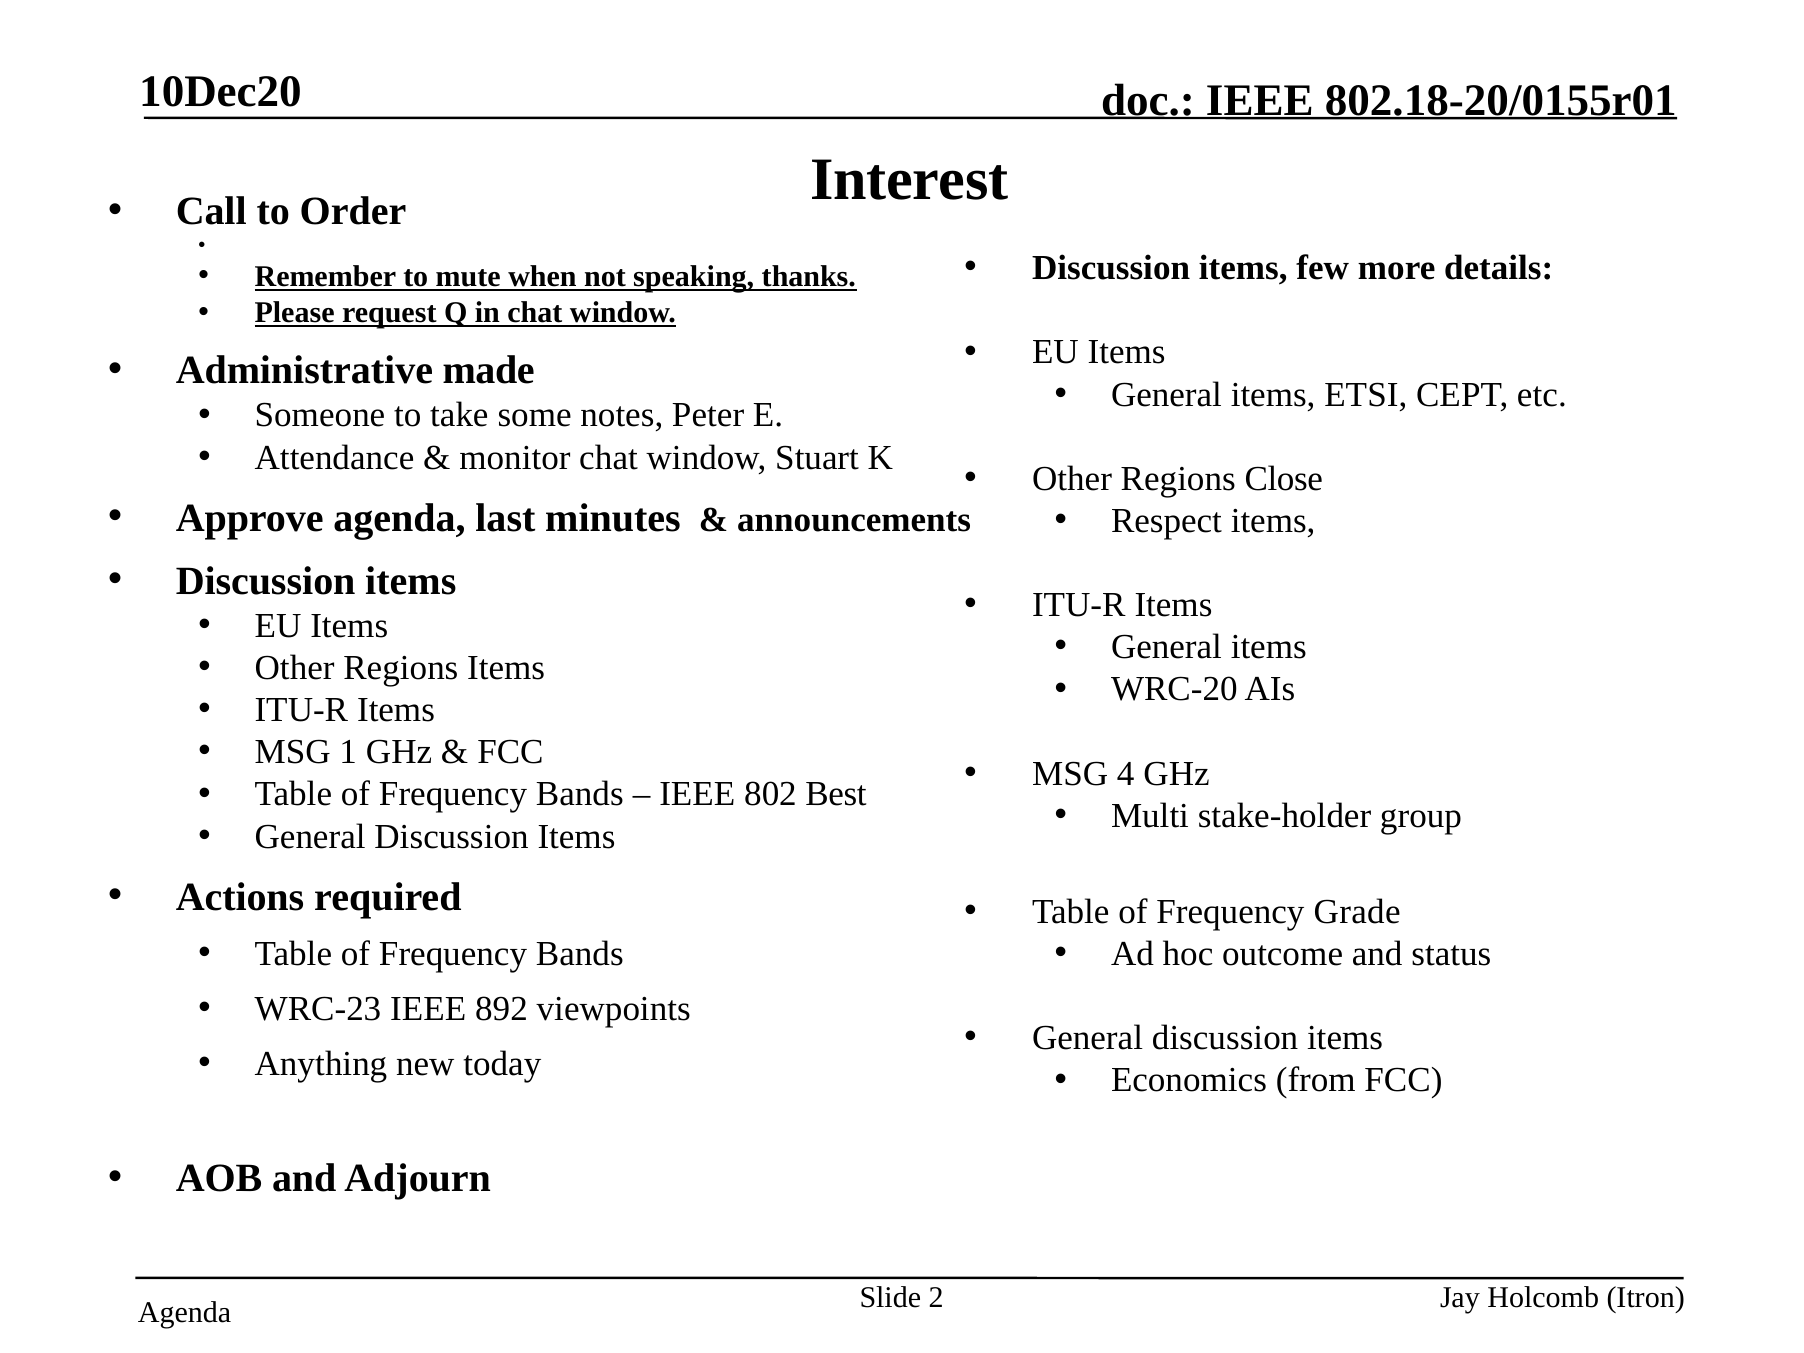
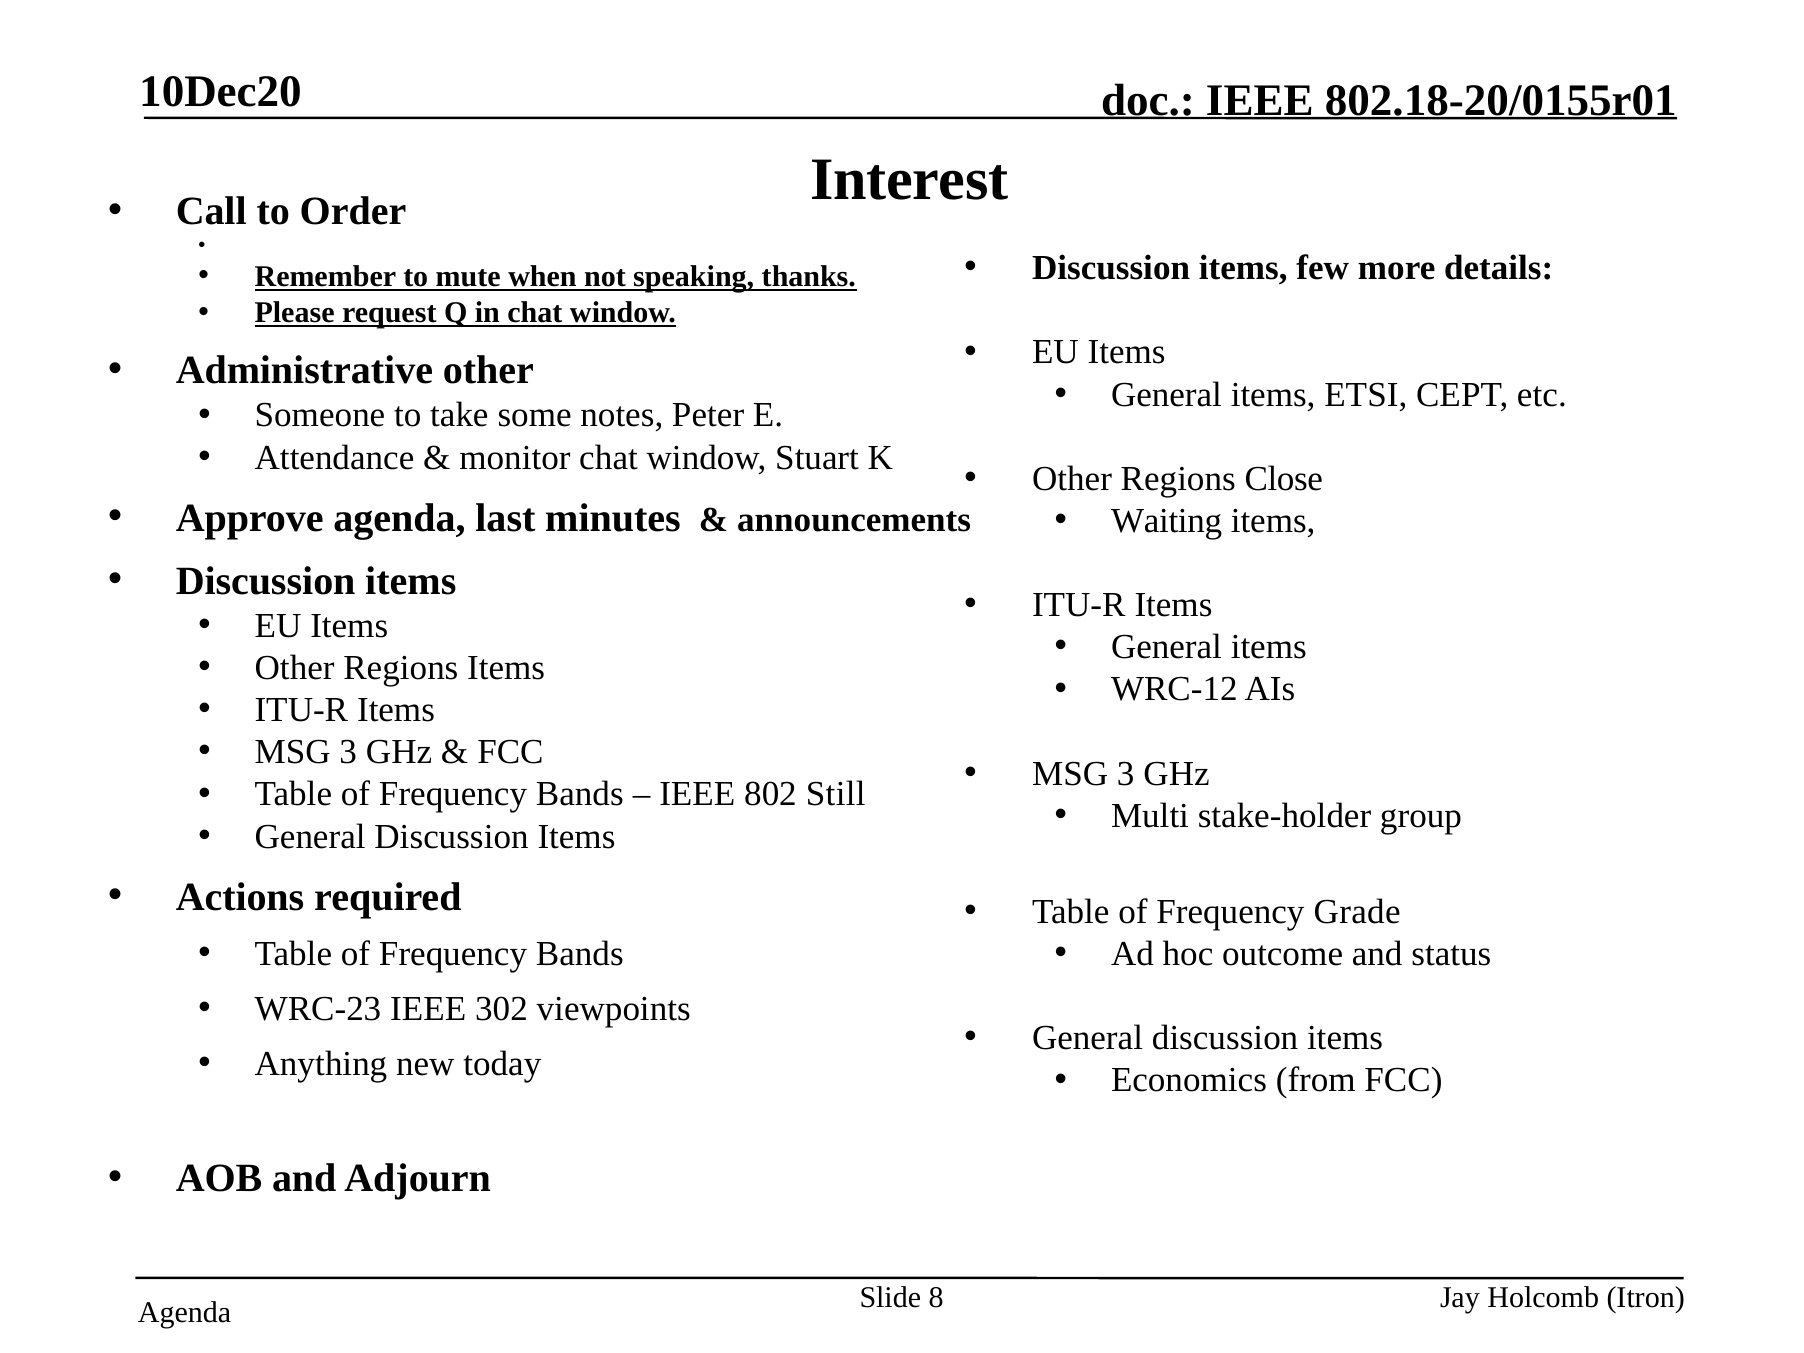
Administrative made: made -> other (488, 371)
Respect: Respect -> Waiting (1167, 521)
WRC-20: WRC-20 -> WRC-12 (1174, 689)
1: 1 -> 3 (348, 752)
4: 4 -> 3 (1126, 774)
Best: Best -> Still (836, 794)
892: 892 -> 302 (501, 1009)
2: 2 -> 8 (936, 1298)
